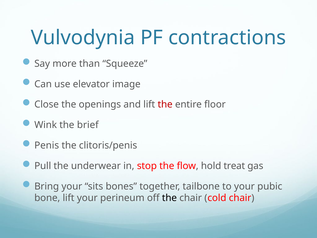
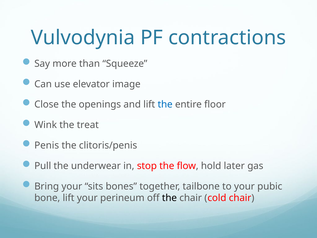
the colour: red -> blue (165, 104)
brief: brief -> treat (88, 125)
treat: treat -> later (234, 166)
